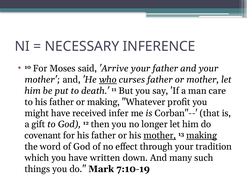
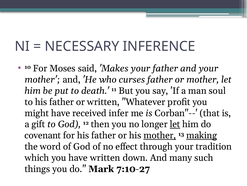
Arrive: Arrive -> Makes (114, 68)
who underline: present -> none (108, 79)
care: care -> soul (217, 90)
or making: making -> written (103, 102)
let underline: none -> present (175, 124)
7:10-19: 7:10-19 -> 7:10-27 (133, 168)
